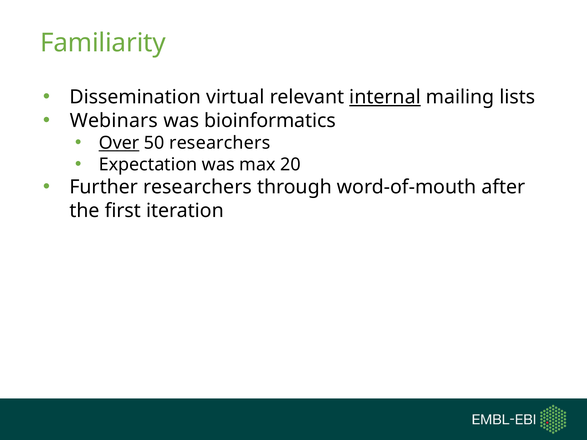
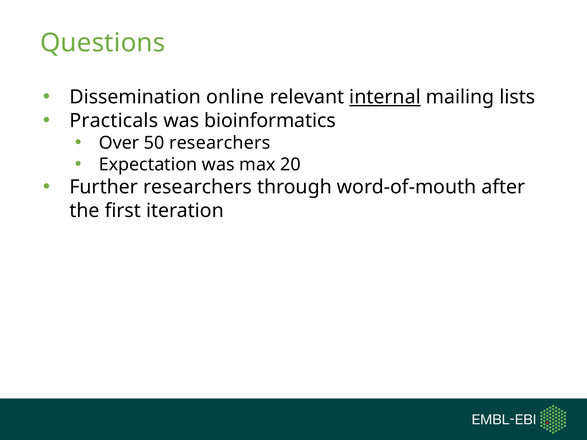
Familiarity: Familiarity -> Questions (103, 43)
virtual: virtual -> online (235, 97)
Webinars: Webinars -> Practicals (114, 121)
Over underline: present -> none (119, 143)
